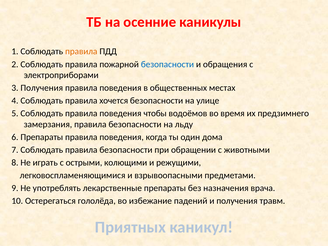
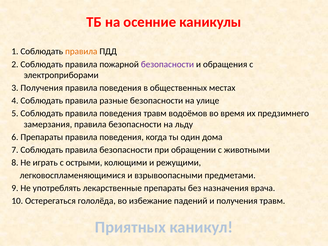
безопасности colour: blue -> purple (167, 64)
хочется: хочется -> разные (114, 101)
поведения чтобы: чтобы -> травм (155, 113)
